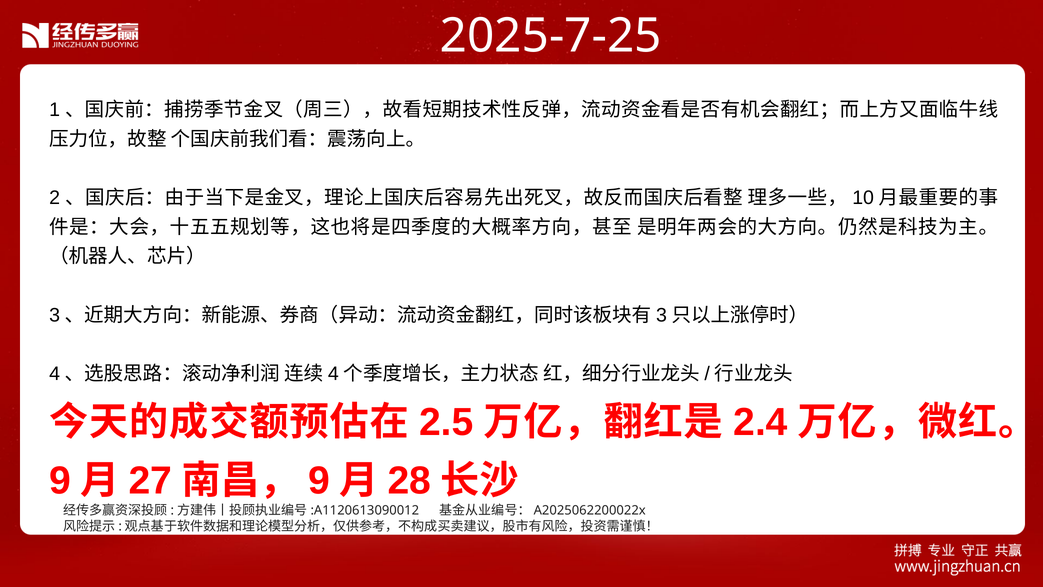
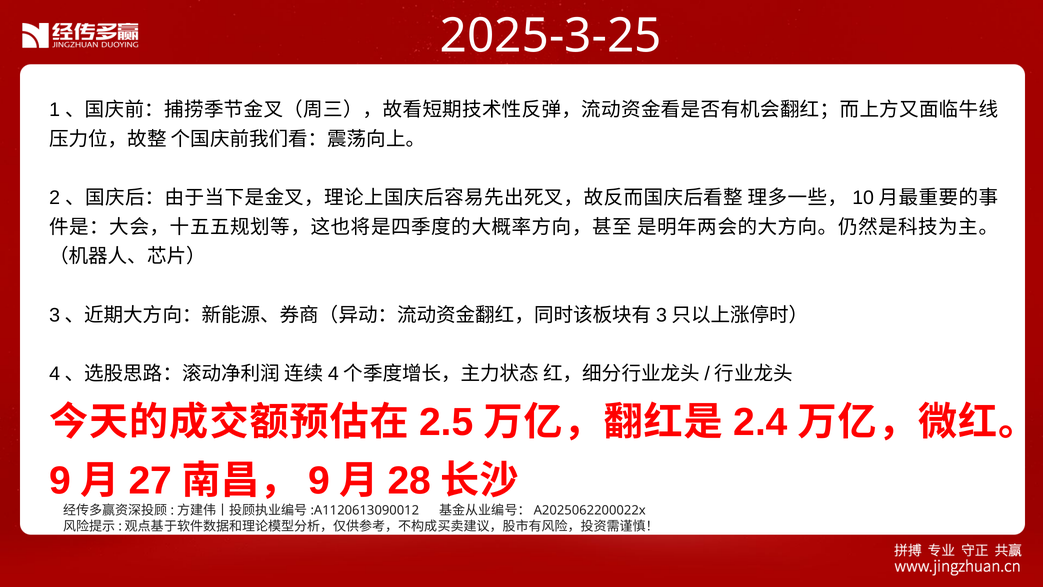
2025-7-25: 2025-7-25 -> 2025-3-25 (551, 36)
